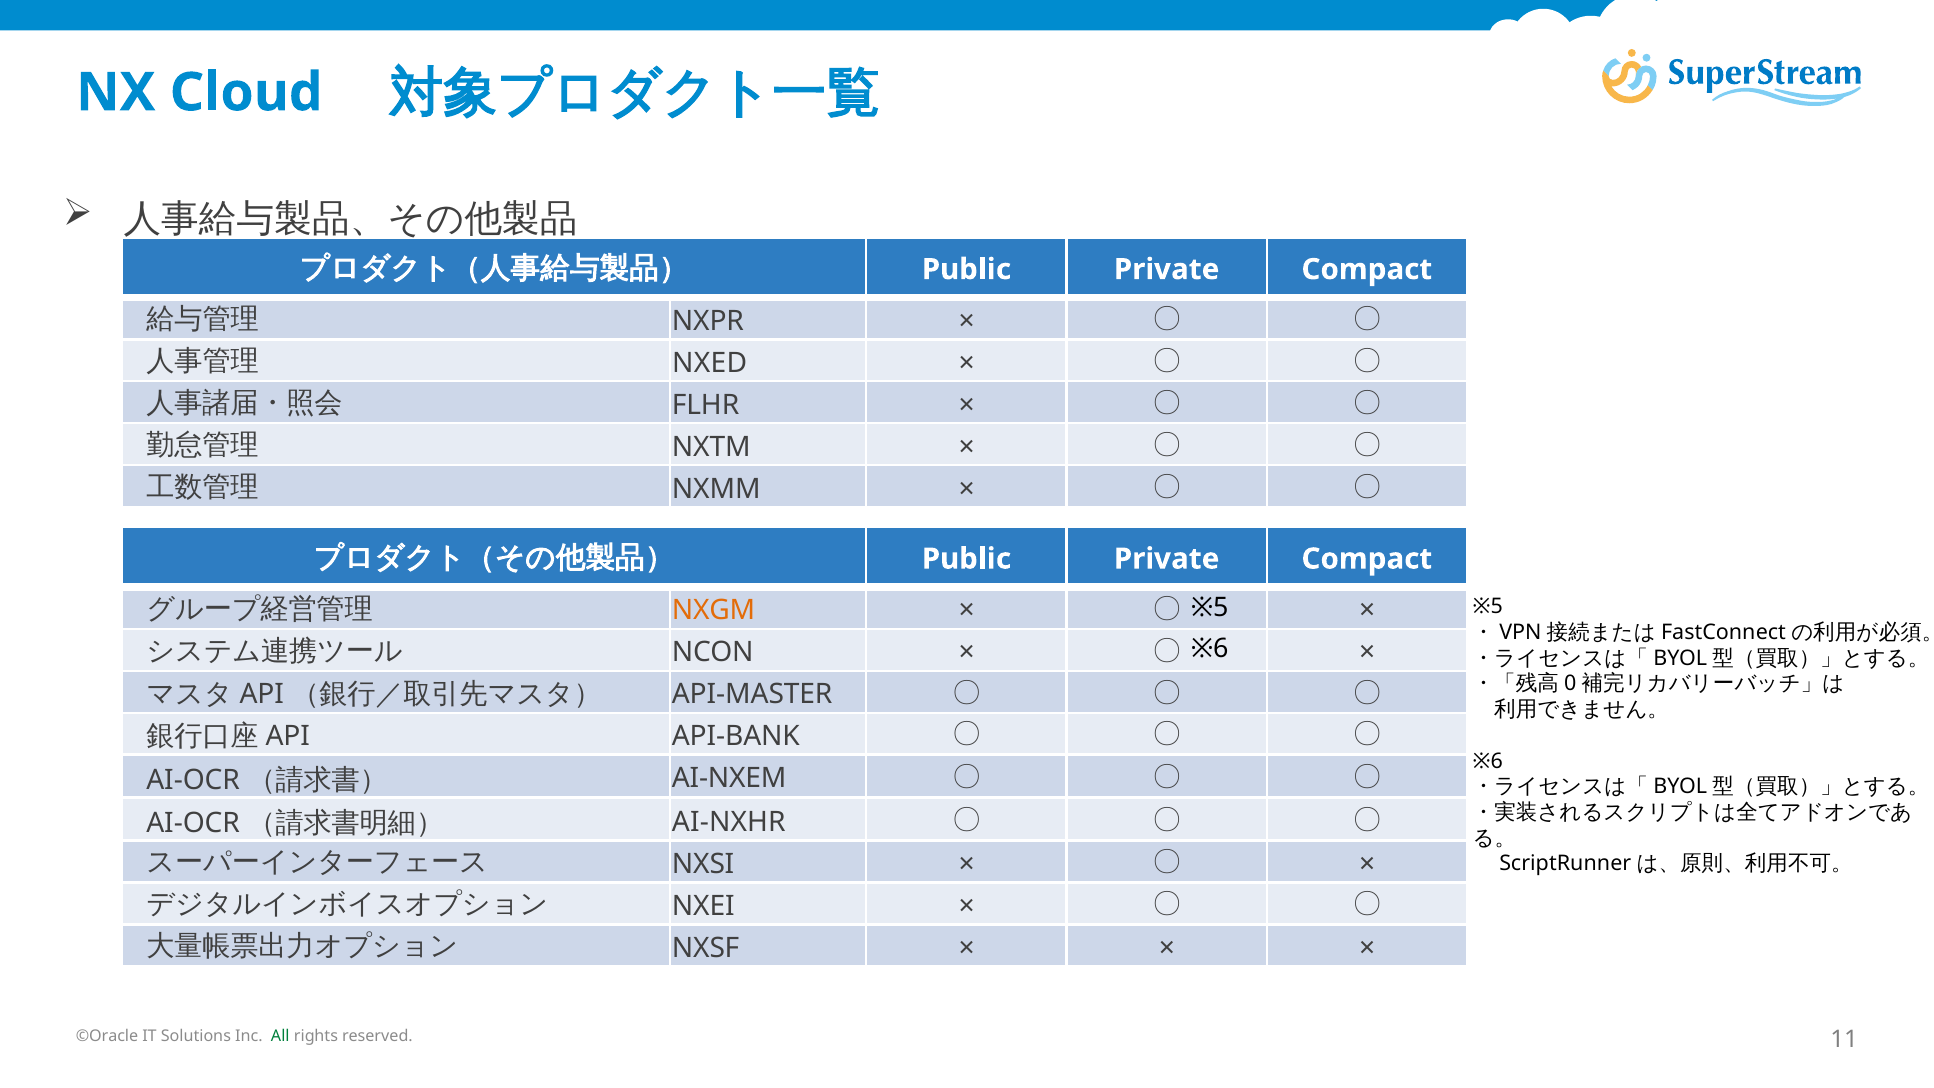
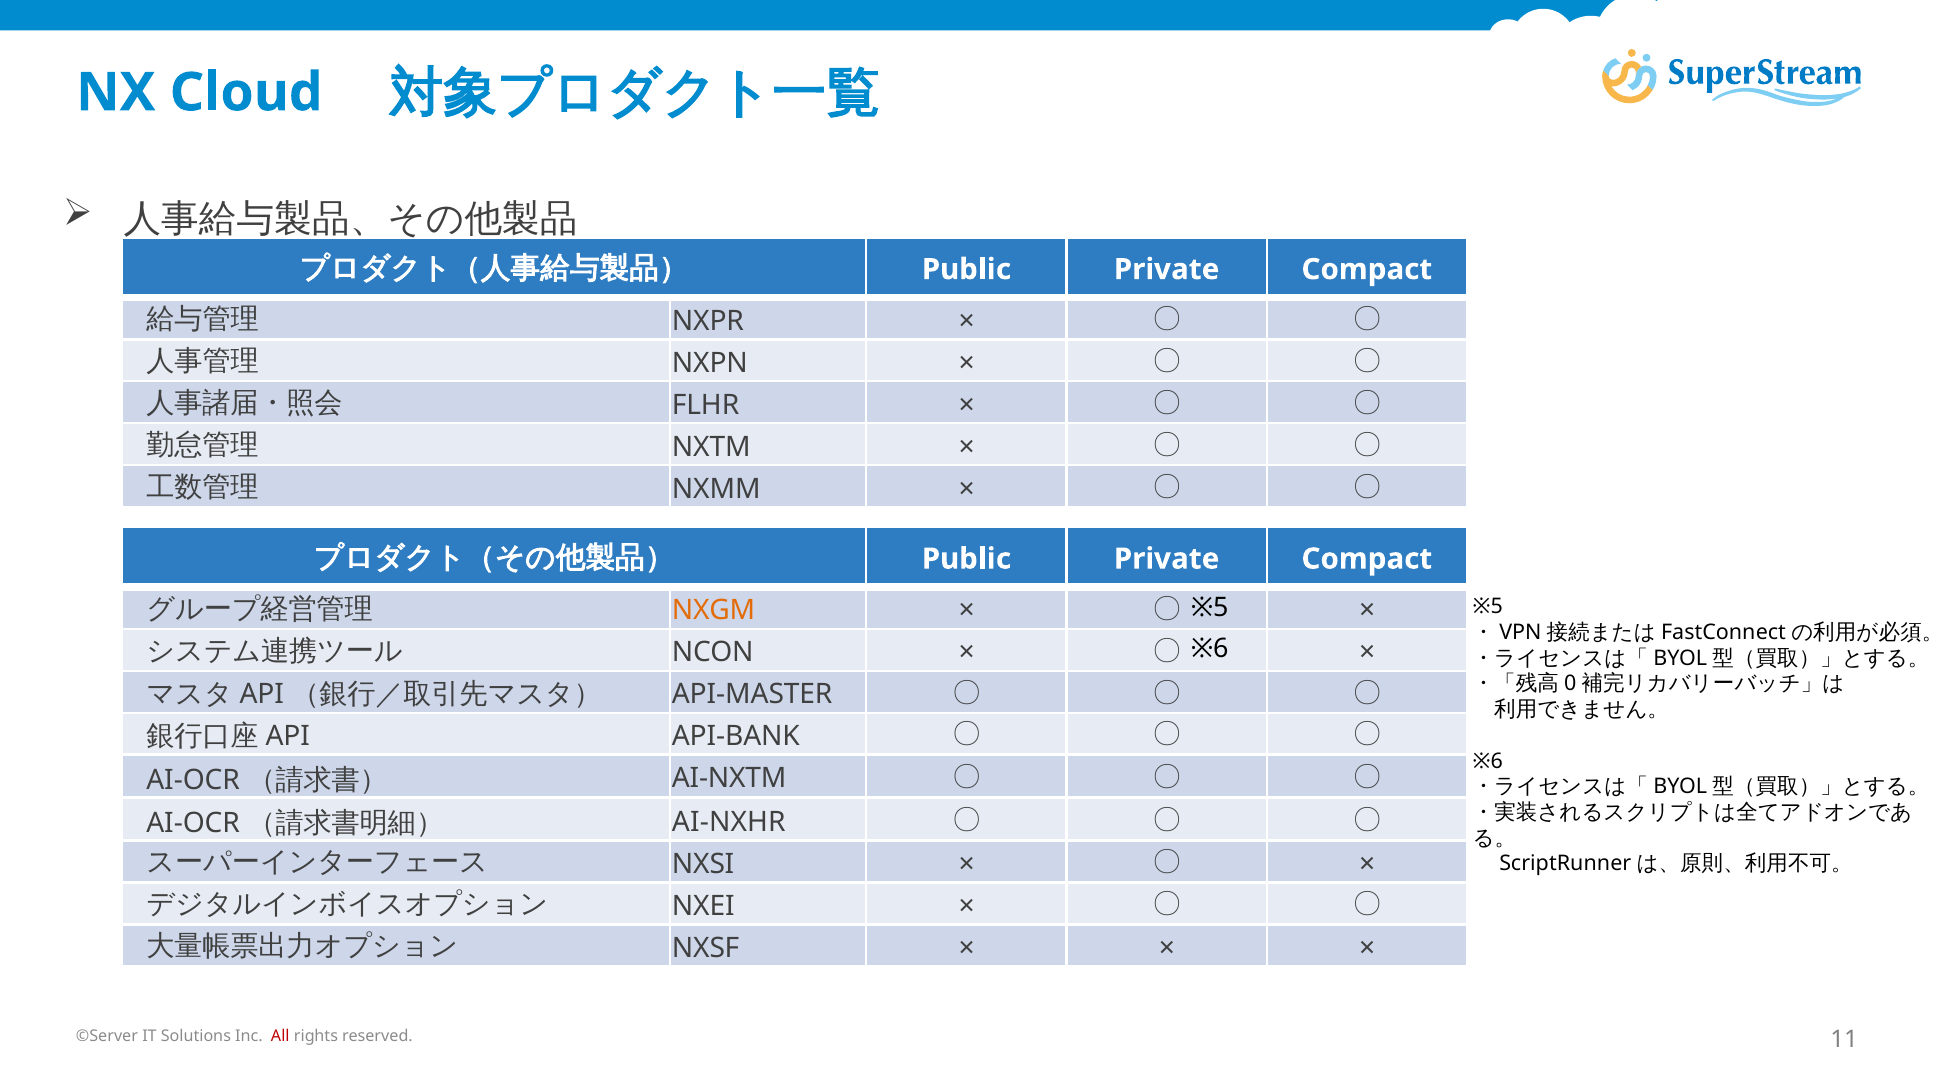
NXED: NXED -> NXPN (710, 363)
AI-NXEM: AI-NXEM -> AI-NXTM (729, 779)
©Oracle: ©Oracle -> ©Server (107, 1036)
All colour: green -> red (280, 1036)
